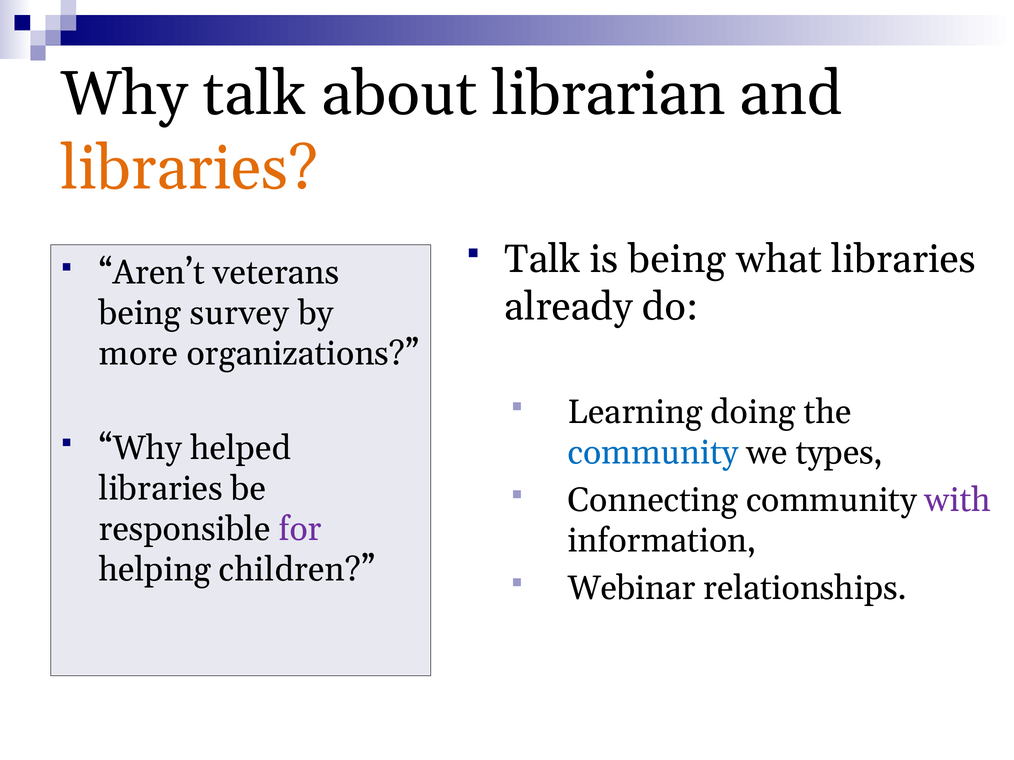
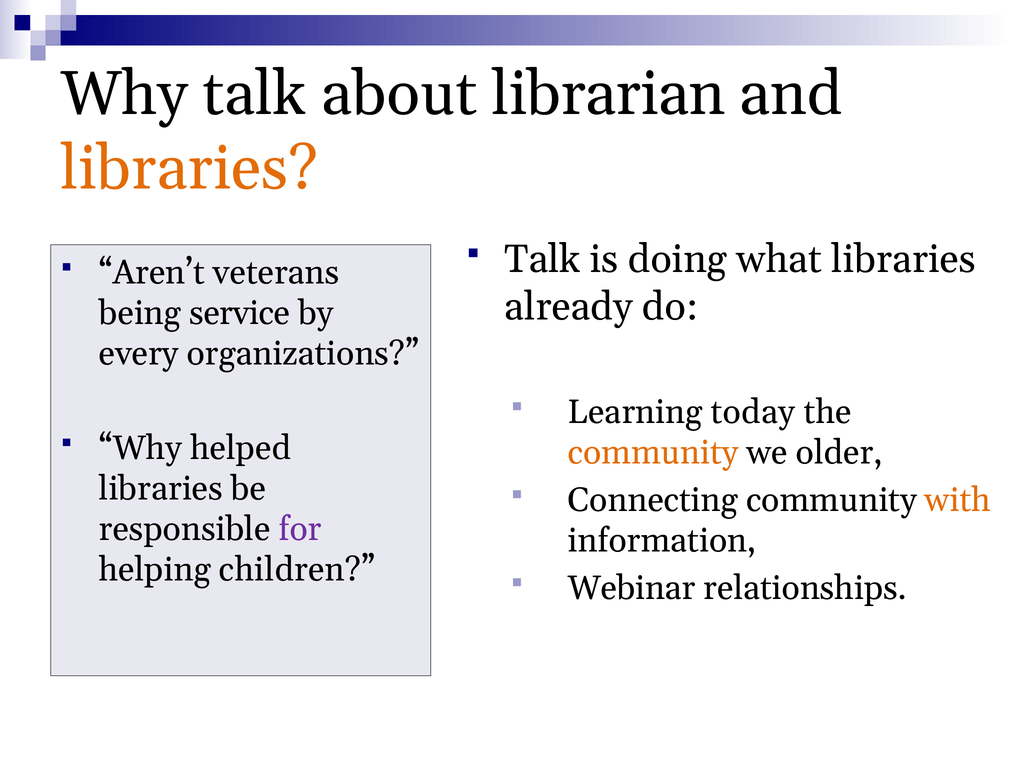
is being: being -> doing (677, 260)
survey: survey -> service (240, 313)
more: more -> every (139, 354)
doing: doing -> today (753, 413)
community colour: blue -> orange (653, 453)
types: types -> older (839, 453)
with colour: purple -> orange (958, 500)
